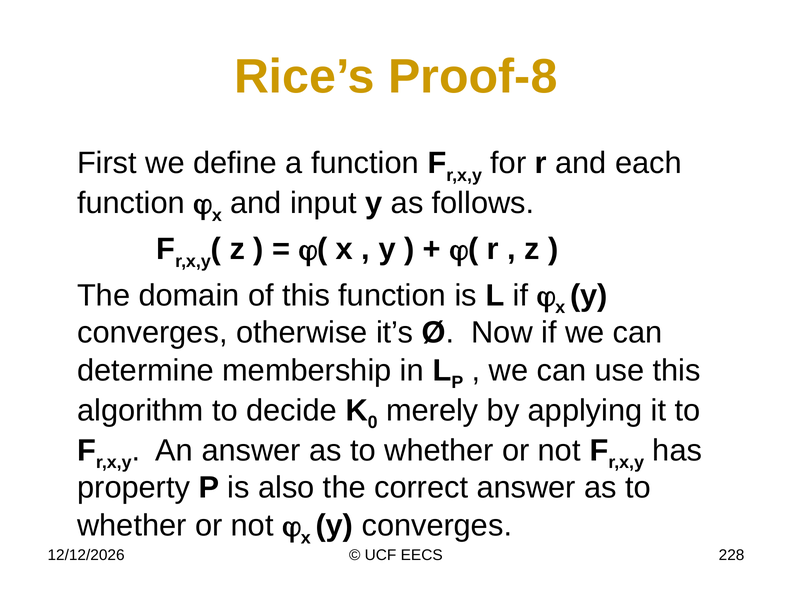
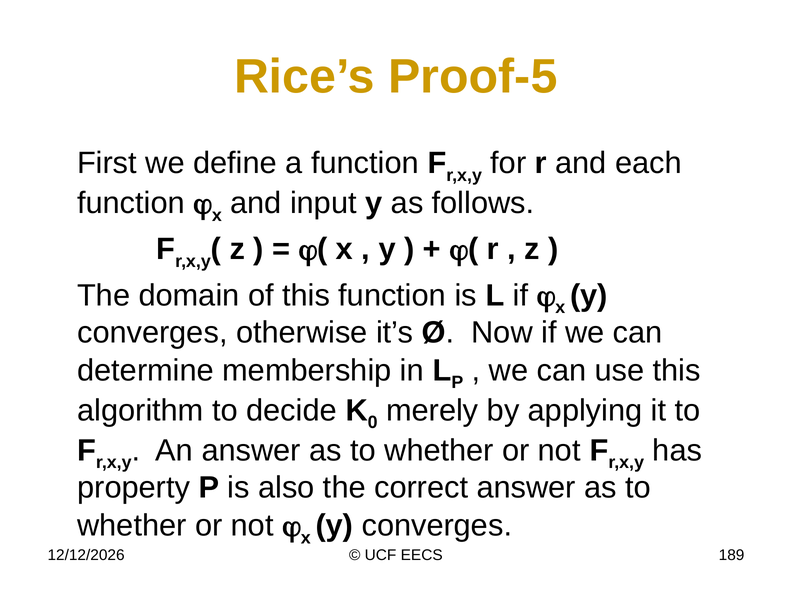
Proof-8: Proof-8 -> Proof-5 (473, 77)
228: 228 -> 189 (732, 555)
